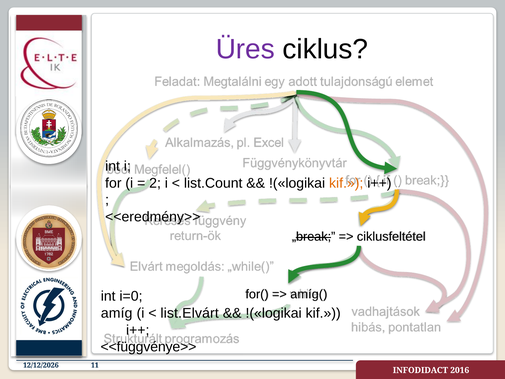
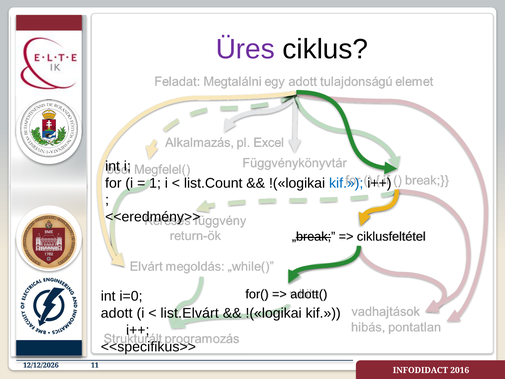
2: 2 -> 1 (155, 183)
kif colour: orange -> blue (346, 183)
amíg(: amíg( -> adott( (309, 294)
amíg: amíg -> adott (117, 313)
<<függvénye>>: <<függvénye>> -> <<specifikus>> (148, 347)
